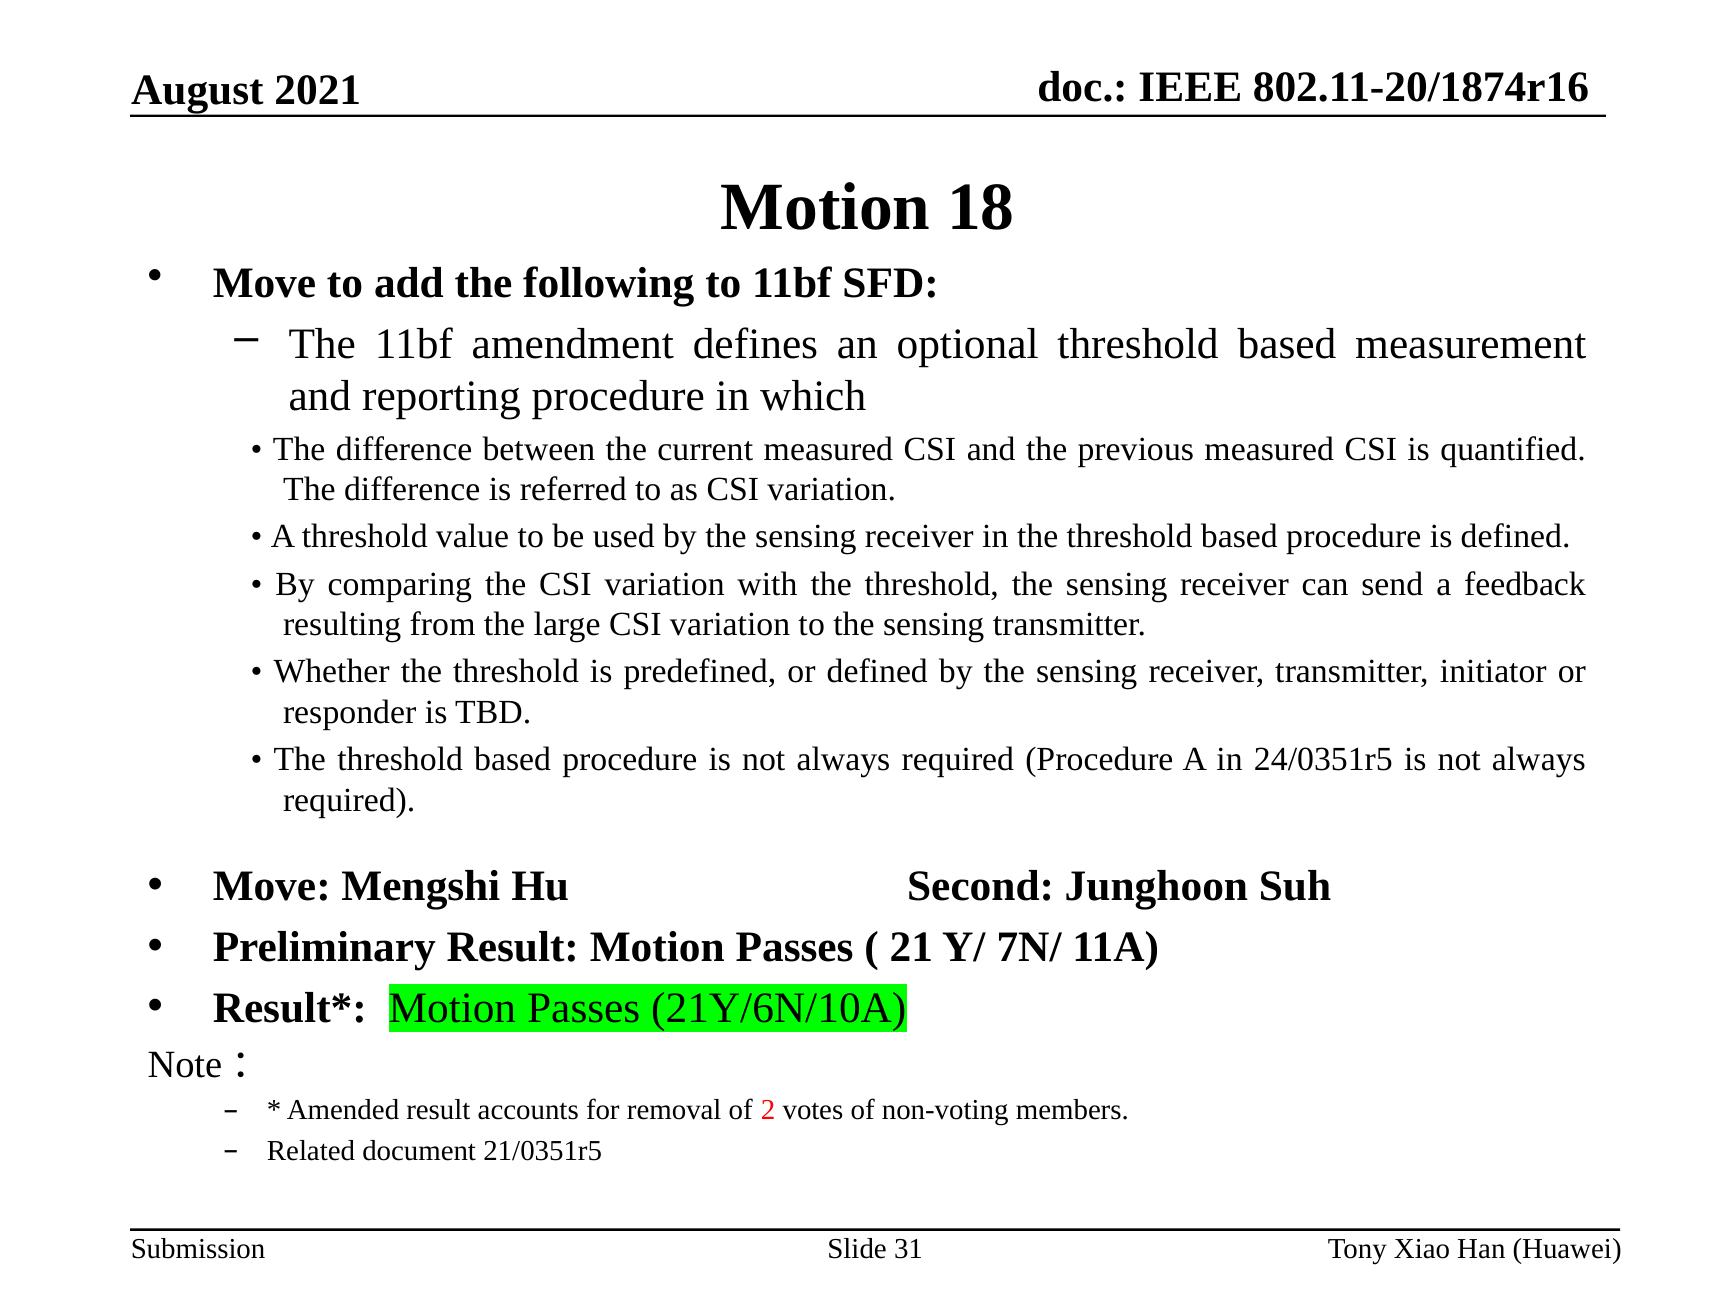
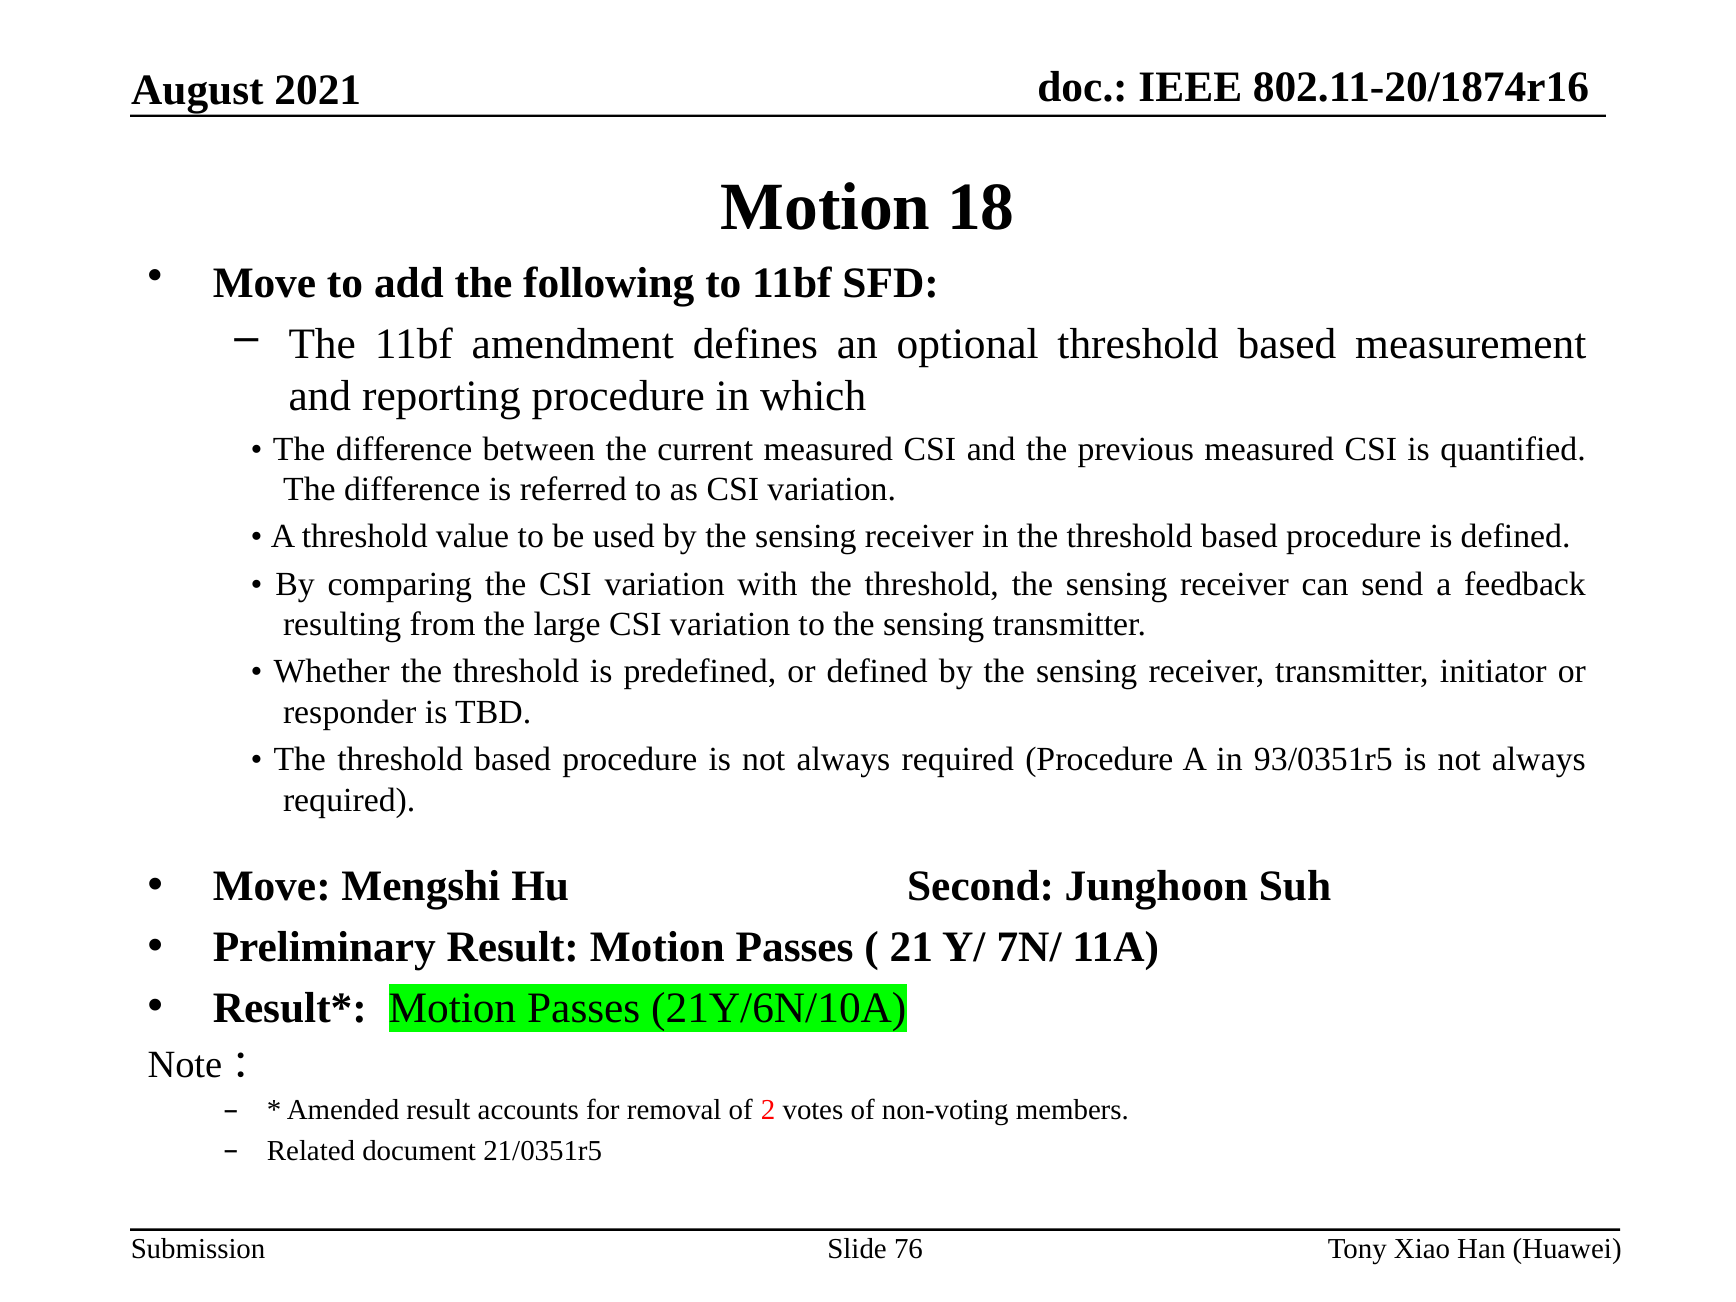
24/0351r5: 24/0351r5 -> 93/0351r5 (1323, 760)
31: 31 -> 76 (908, 1249)
